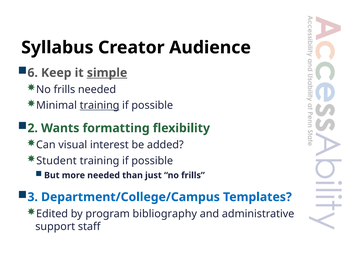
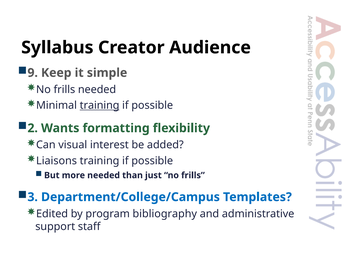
6: 6 -> 9 (33, 73)
simple underline: present -> none (107, 73)
Student: Student -> Liaisons (57, 161)
